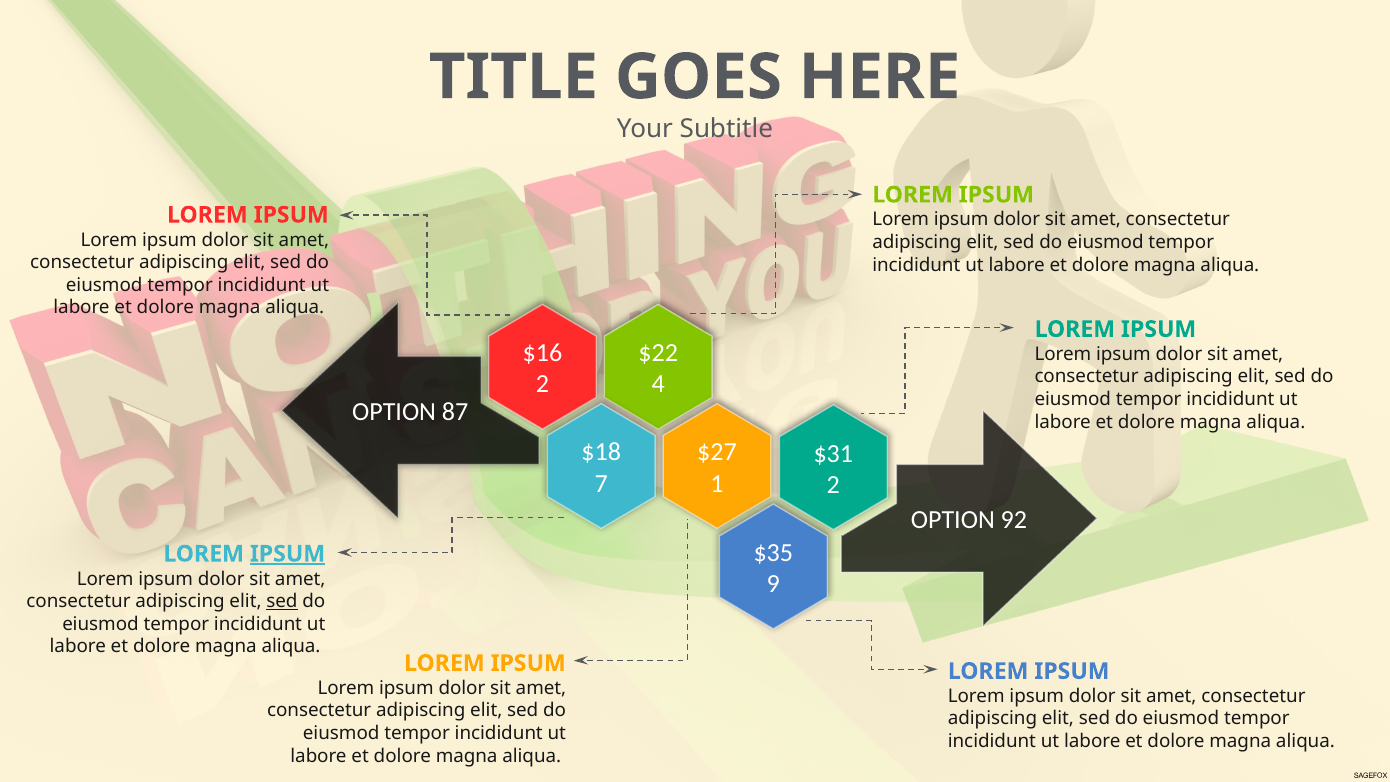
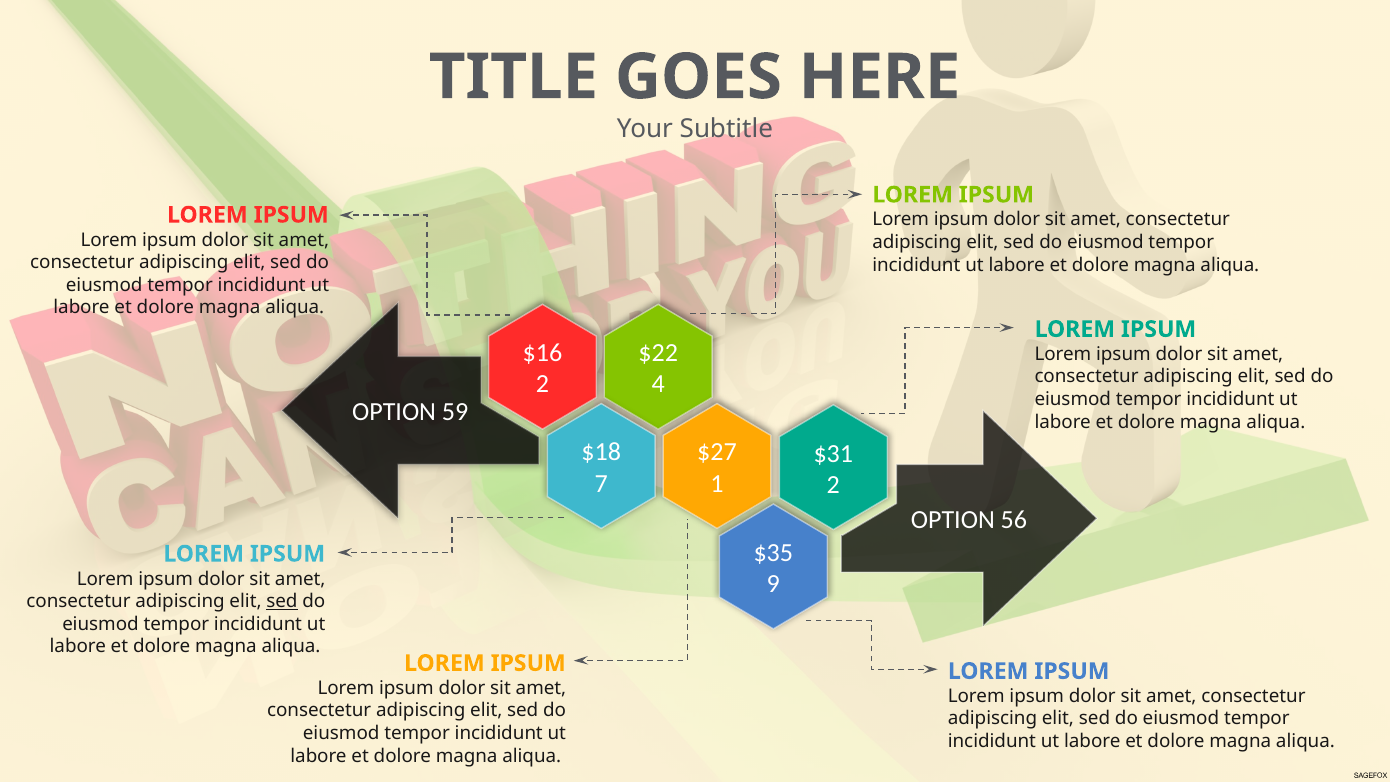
87: 87 -> 59 (455, 412)
92: 92 -> 56 (1014, 520)
IPSUM underline: present -> none (287, 554)
